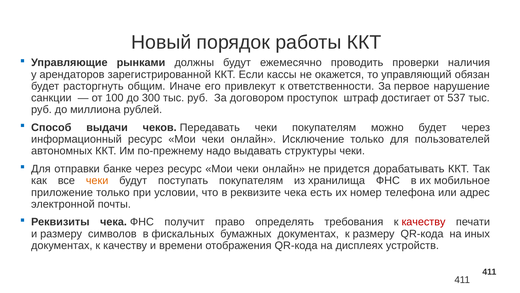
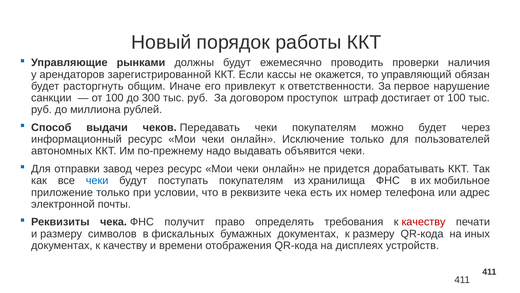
достигает от 537: 537 -> 100 (456, 98)
структуры: структуры -> объявится (311, 151)
банке: банке -> завод (118, 169)
чеки colour: orange -> blue (97, 180)
